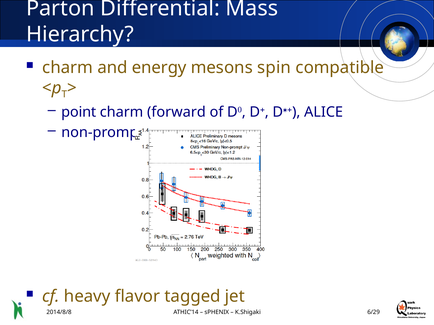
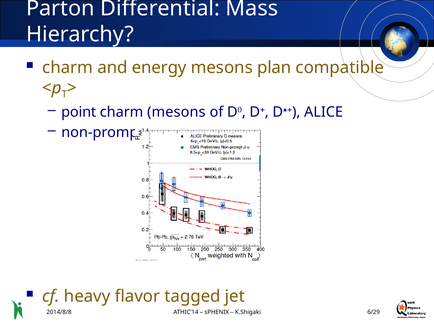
spin: spin -> plan (274, 68)
charm forward: forward -> mesons (176, 112)
